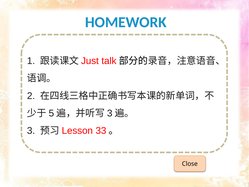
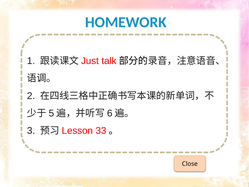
3: 3 -> 6 (110, 113)
